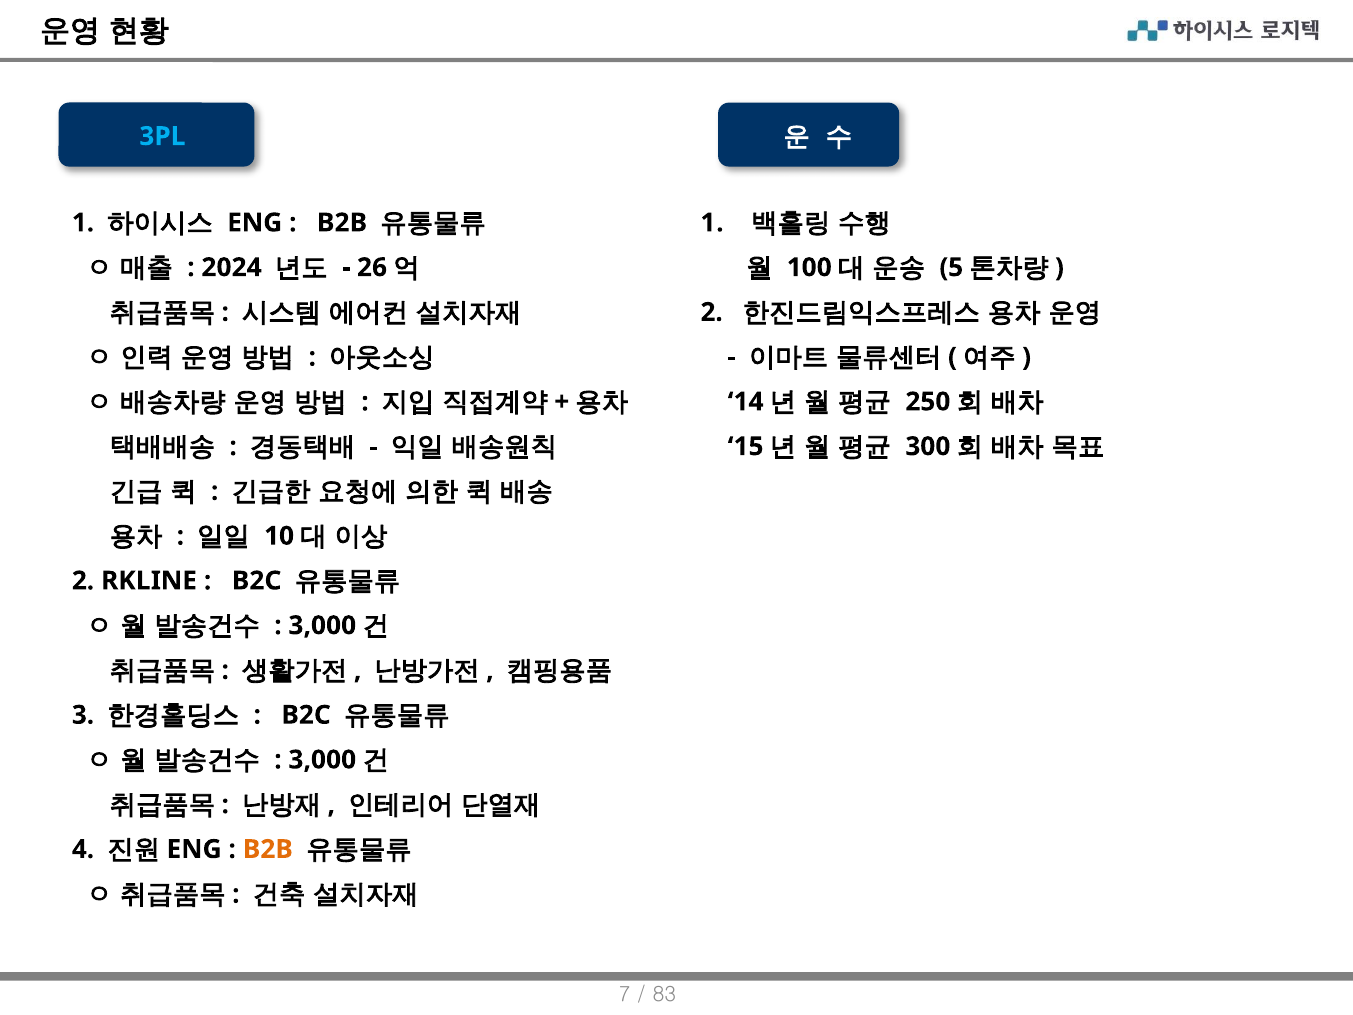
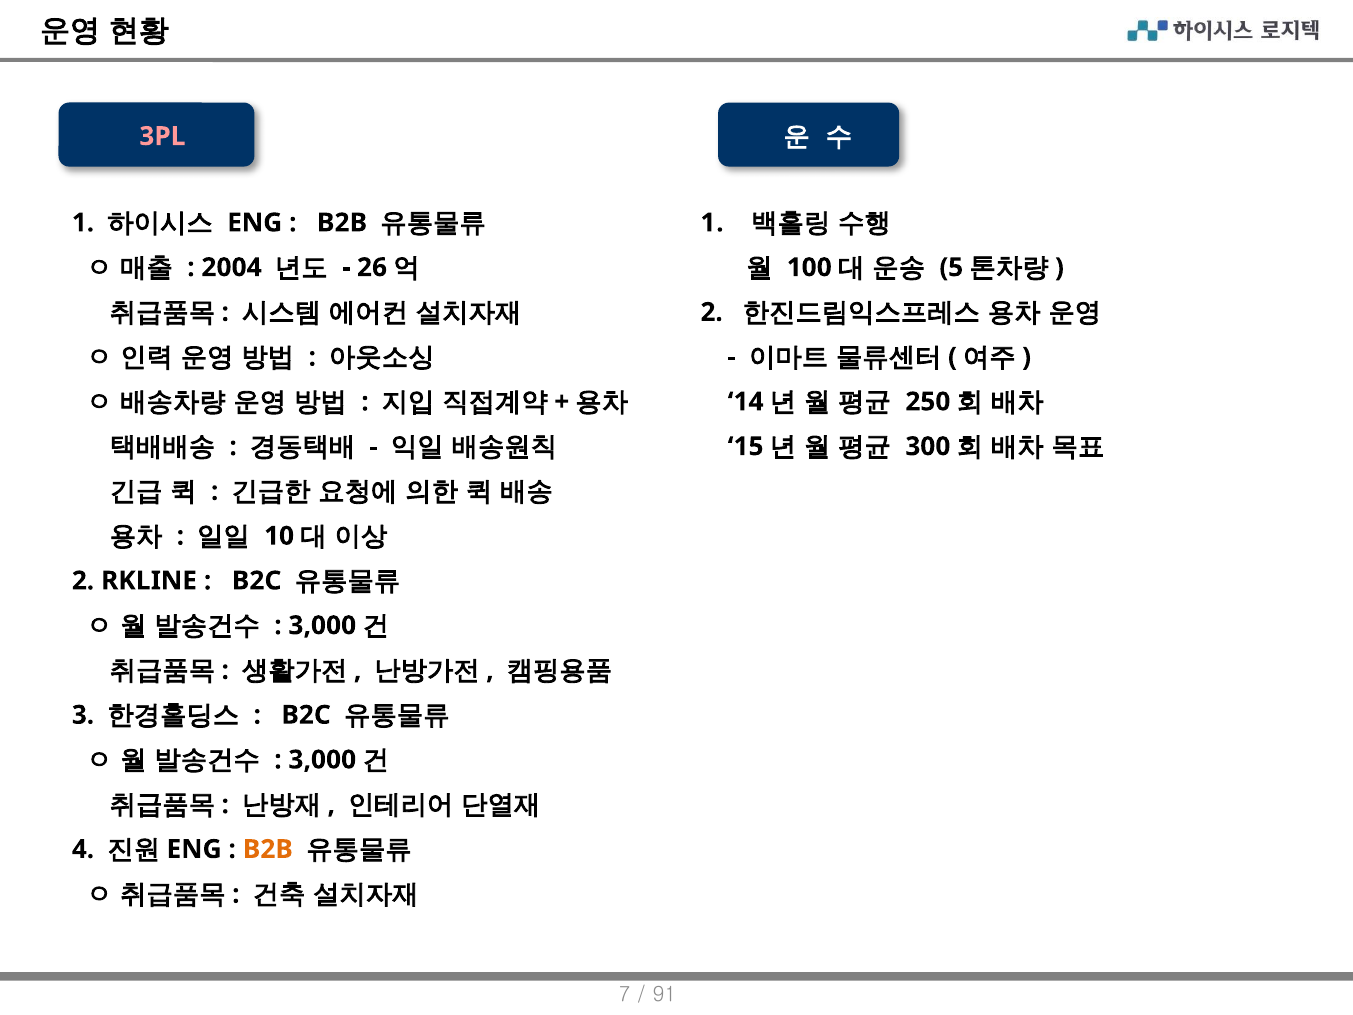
3PL colour: light blue -> pink (162, 136)
2024: 2024 -> 2004 (232, 267)
83: 83 -> 91 (664, 995)
